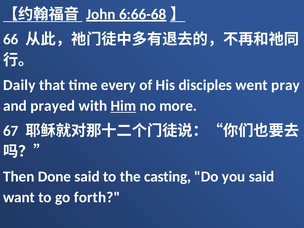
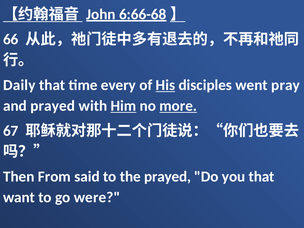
His underline: none -> present (165, 85)
more underline: none -> present (178, 106)
Done: Done -> From (54, 177)
the casting: casting -> prayed (168, 177)
you said: said -> that (262, 177)
forth: forth -> were (97, 197)
